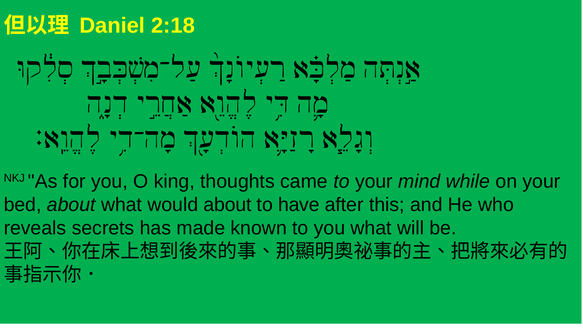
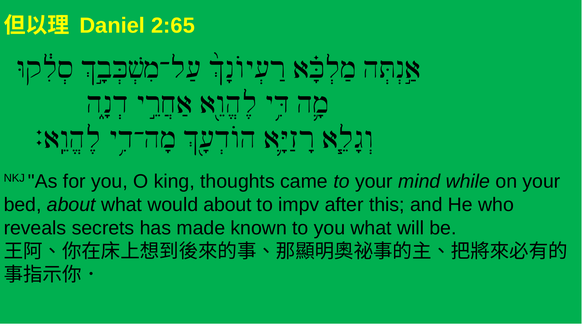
2:18: 2:18 -> 2:65 (173, 26)
have: have -> impv (299, 205)
